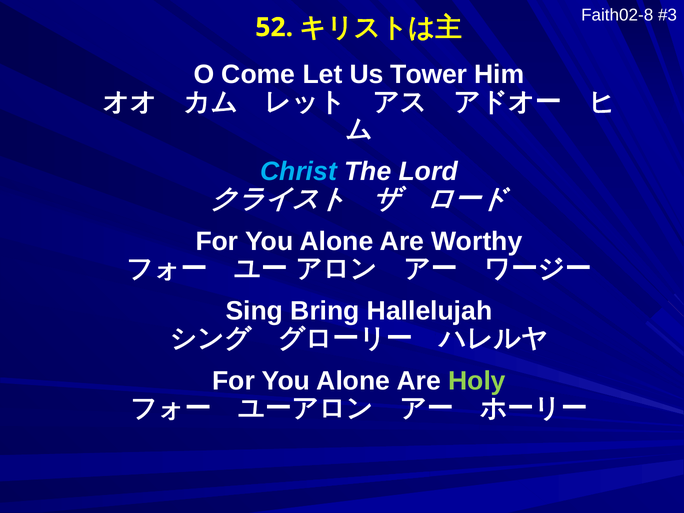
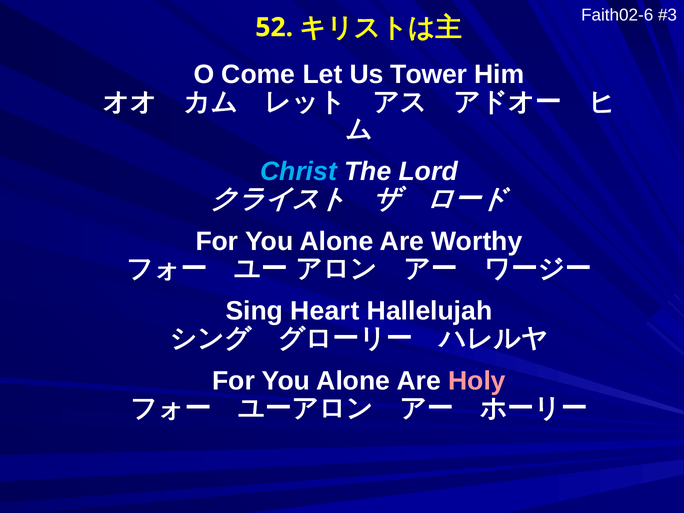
Faith02-8: Faith02-8 -> Faith02-6 (617, 15)
Bring: Bring -> Heart (325, 311)
Holy colour: light green -> pink (477, 381)
